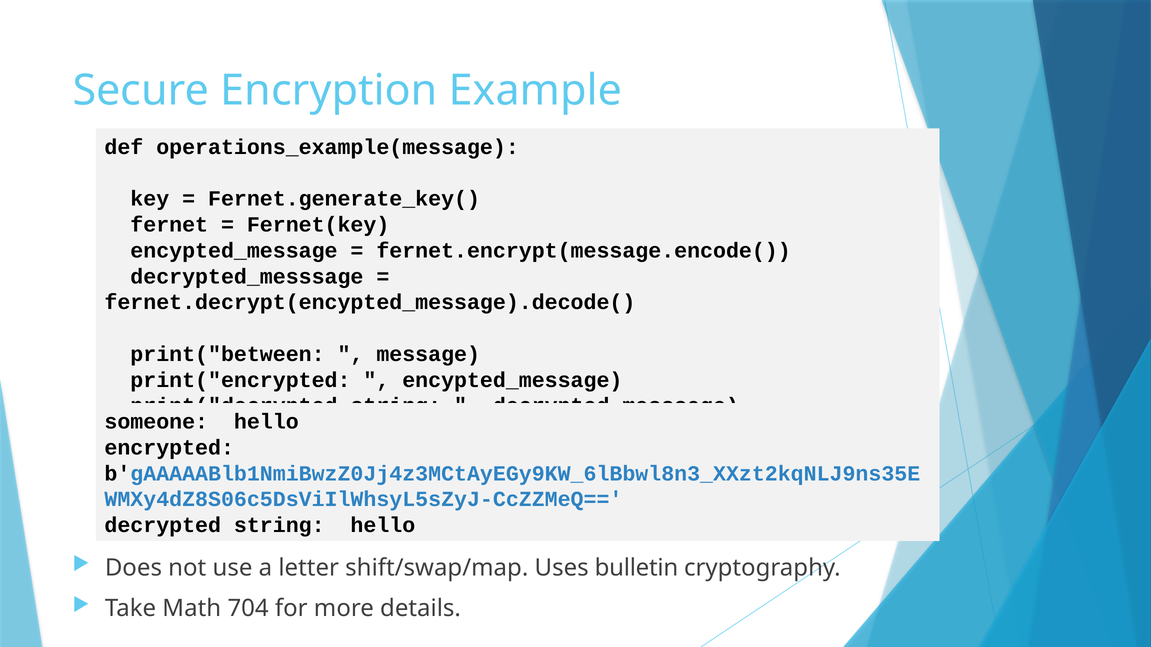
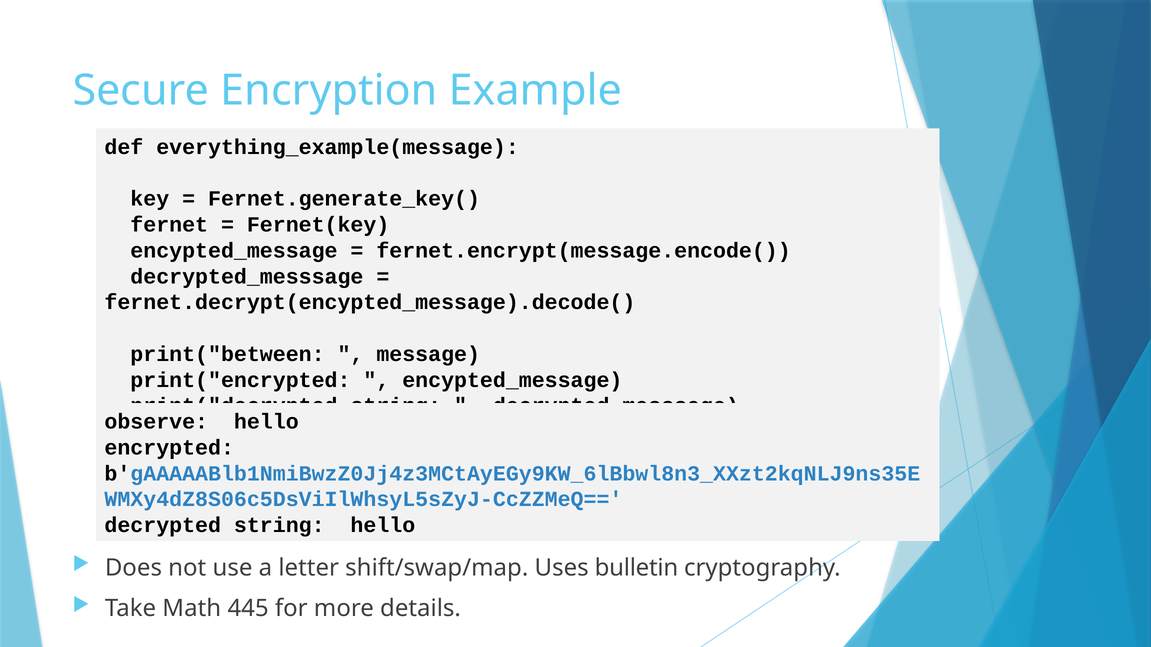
operations_example(message: operations_example(message -> everything_example(message (338, 147)
someone: someone -> observe (156, 422)
704: 704 -> 445 (248, 609)
